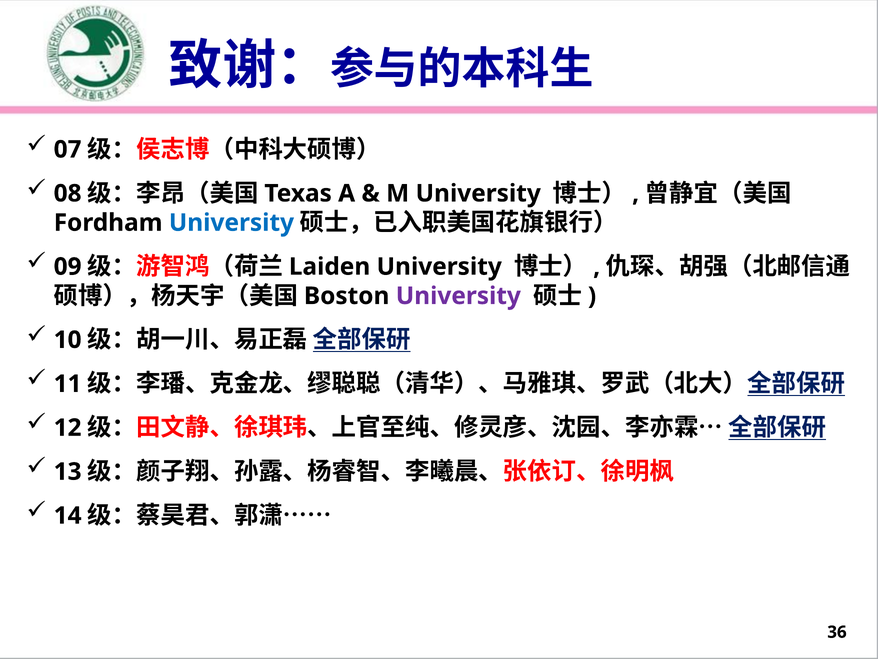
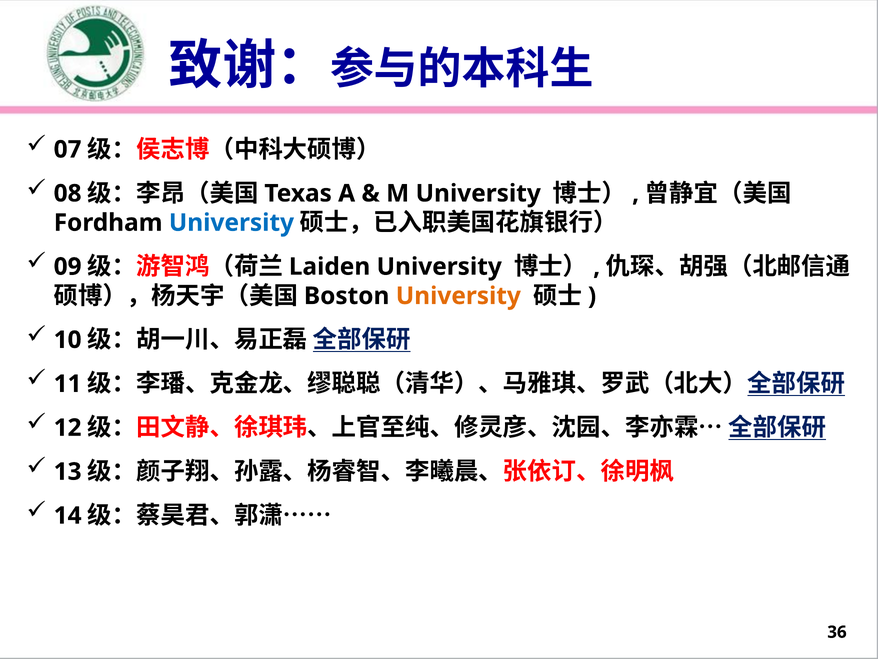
University colour: purple -> orange (458, 296)
